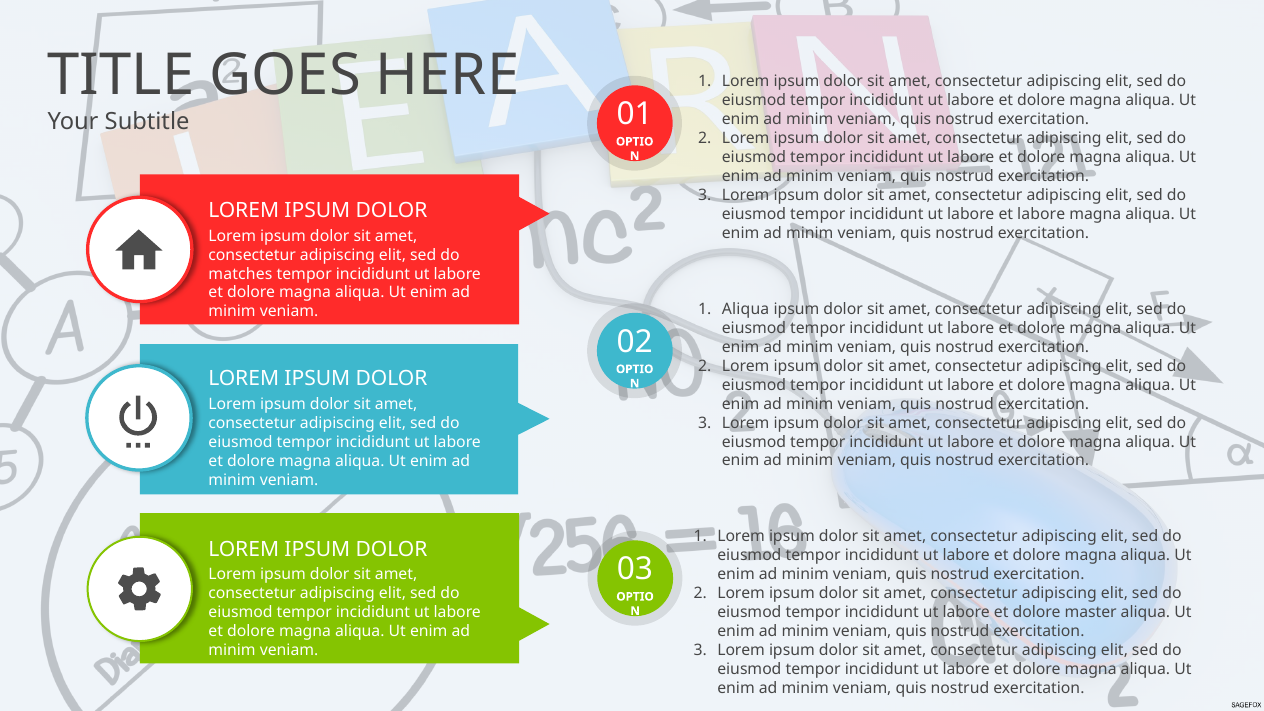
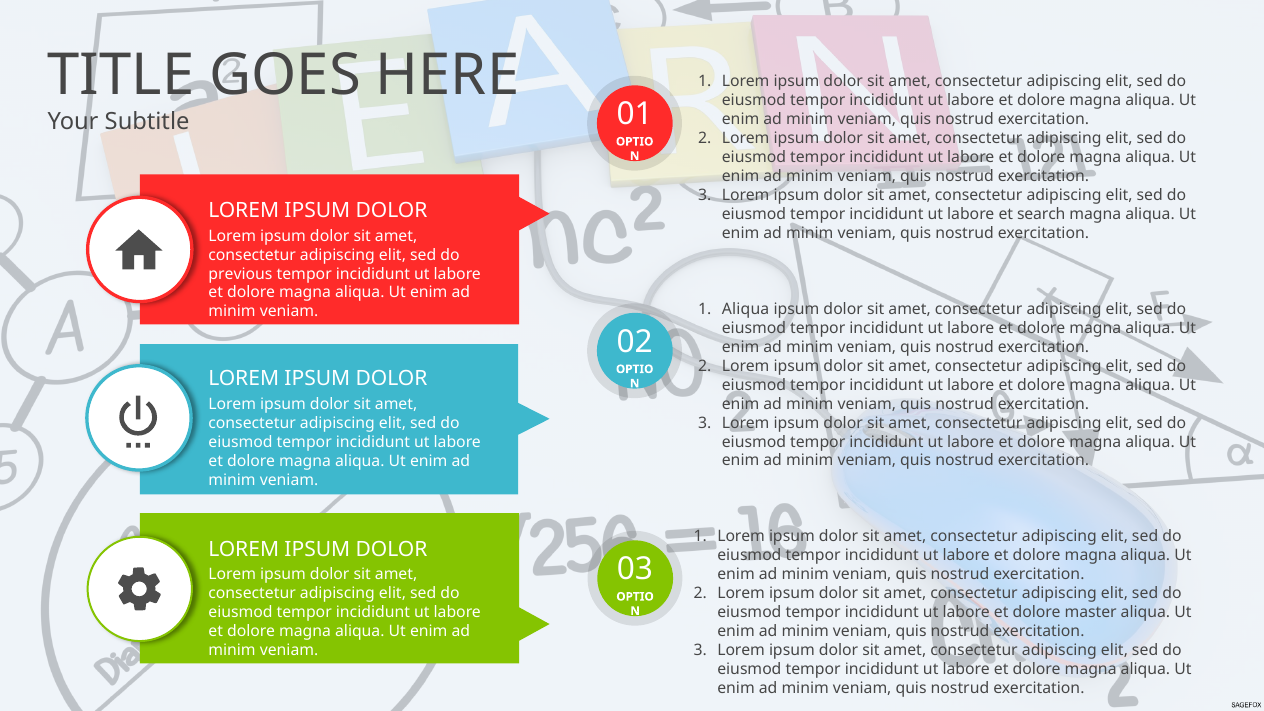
et labore: labore -> search (1041, 214)
matches: matches -> previous (240, 274)
